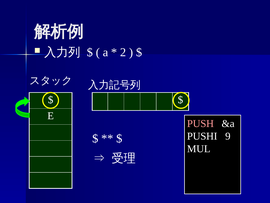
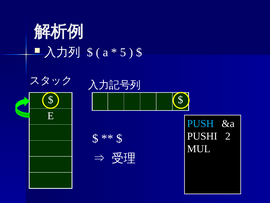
2: 2 -> 5 (123, 52)
PUSH colour: pink -> light blue (201, 123)
9: 9 -> 2 (228, 136)
